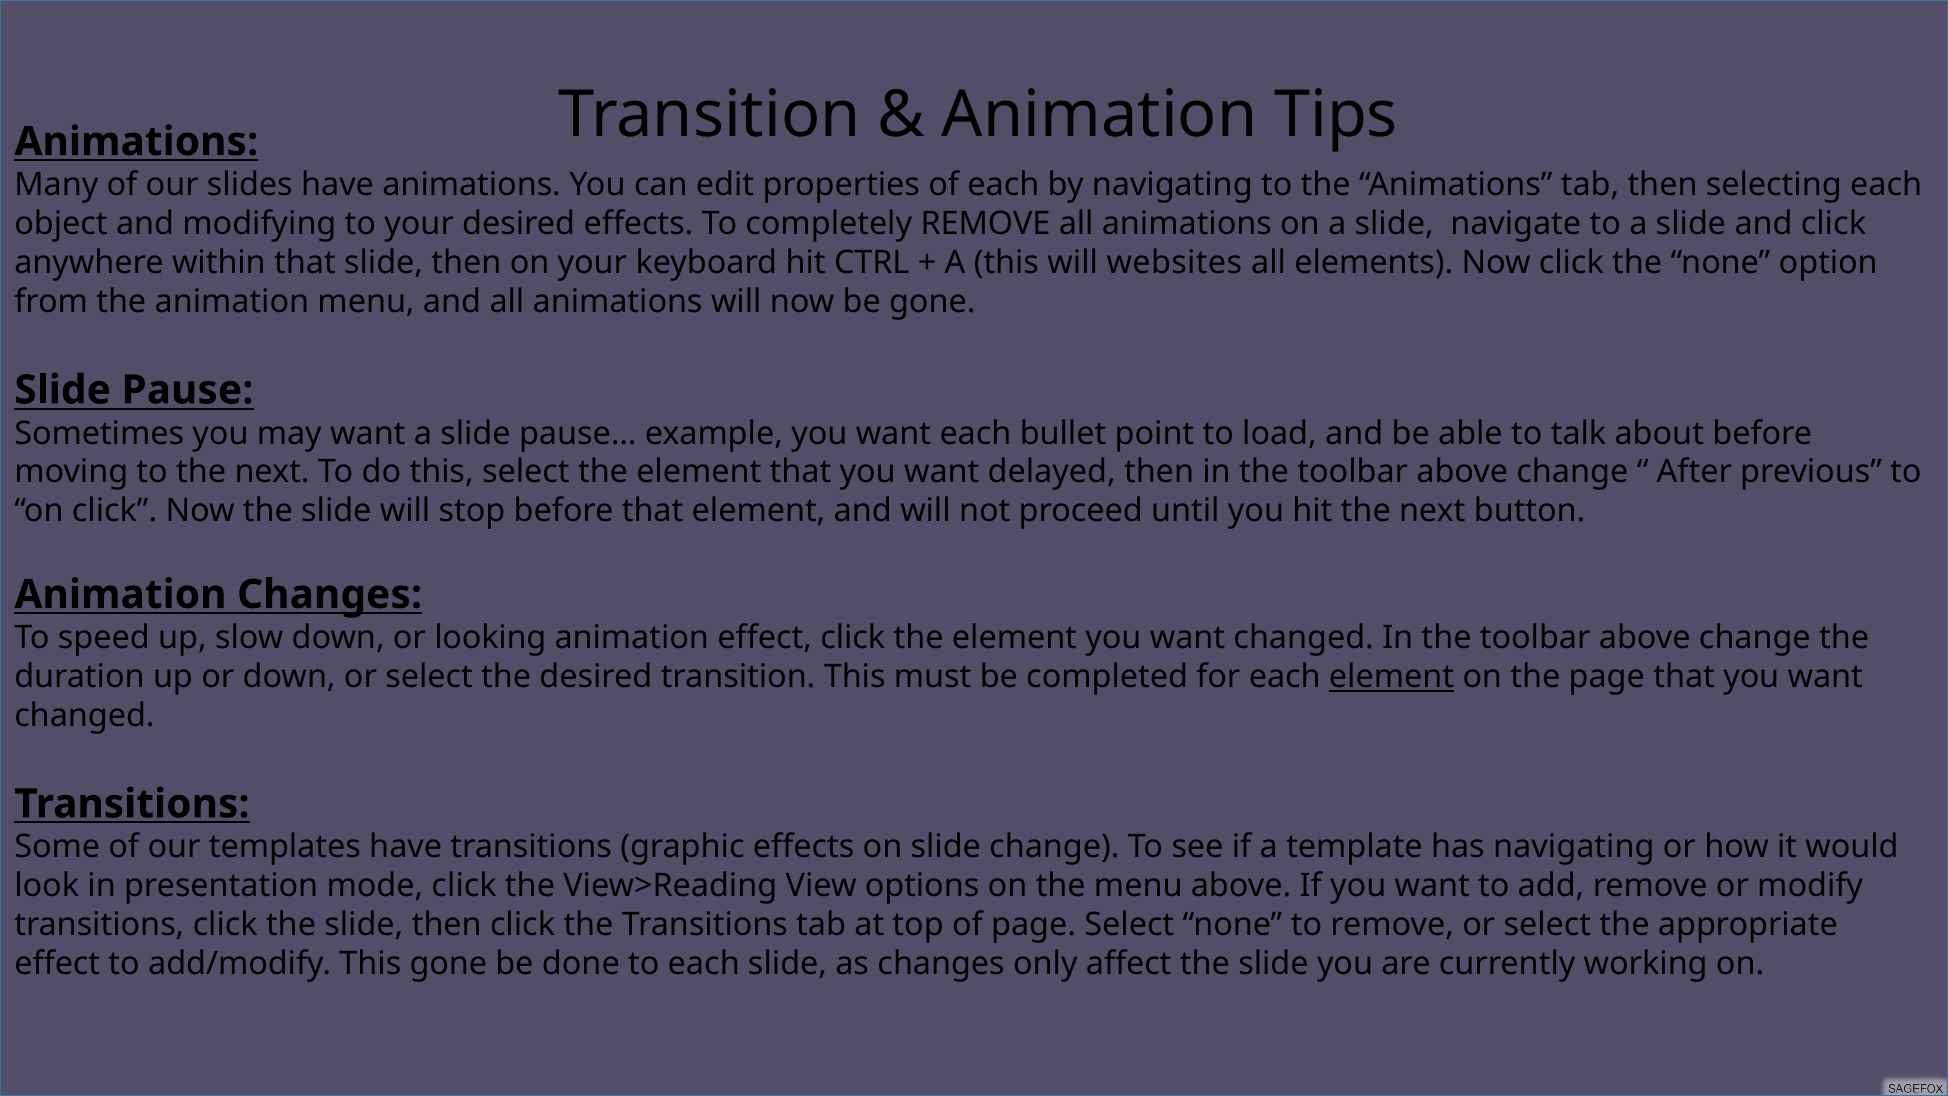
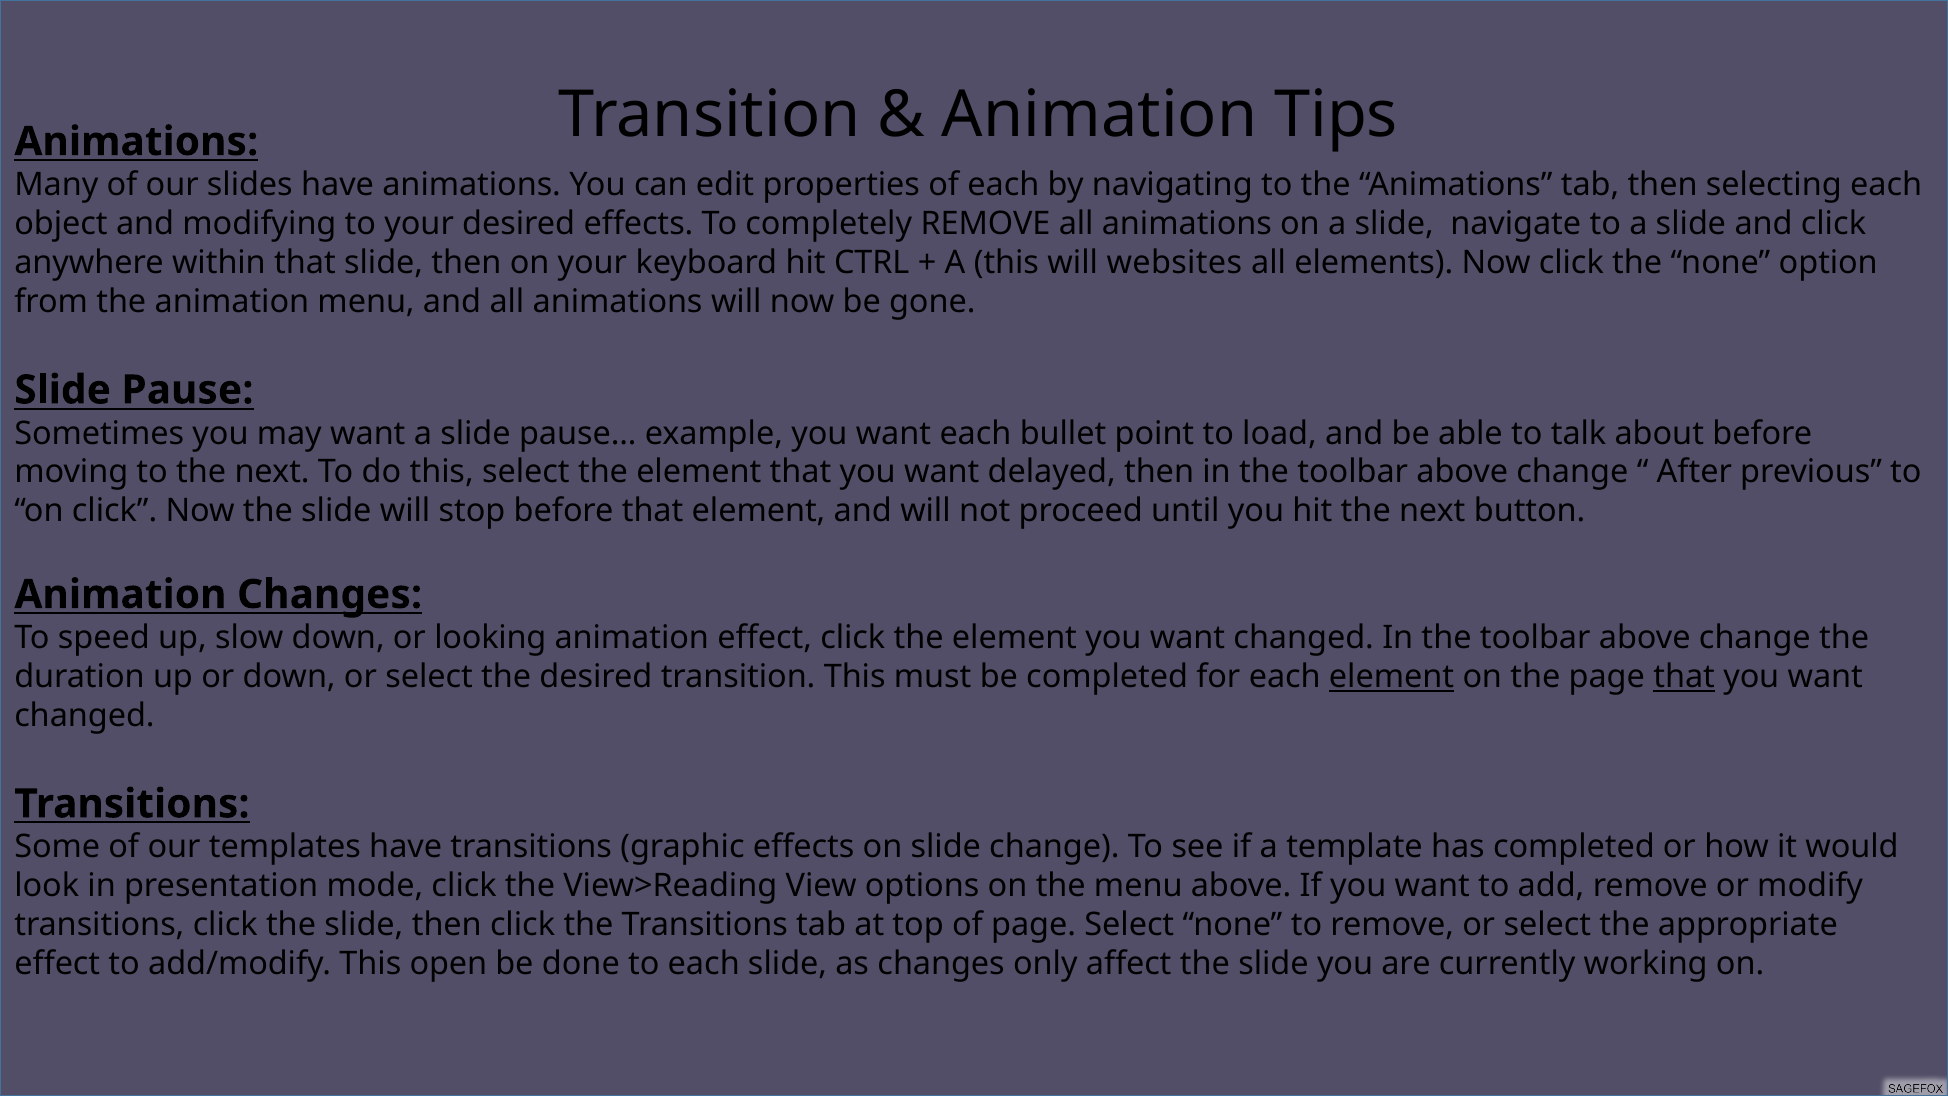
that underline: none -> present (1684, 677)
has navigating: navigating -> completed (1574, 847)
This gone: gone -> open (448, 964)
